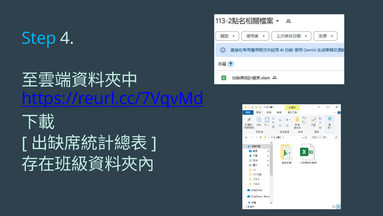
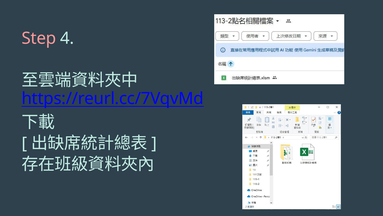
Step colour: light blue -> pink (39, 38)
